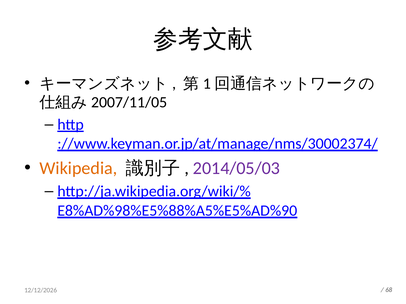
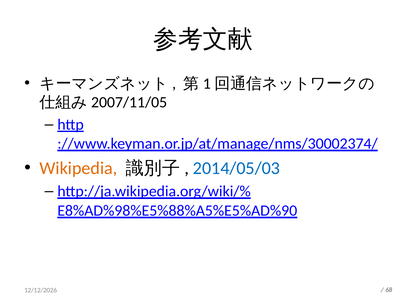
2014/05/03 colour: purple -> blue (236, 168)
